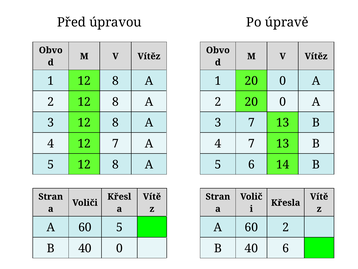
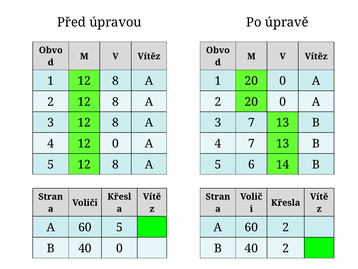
12 7: 7 -> 0 (116, 143)
40 6: 6 -> 2 (286, 248)
